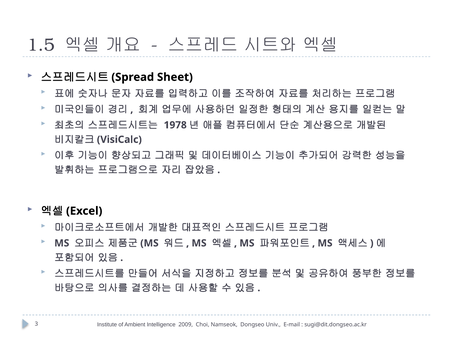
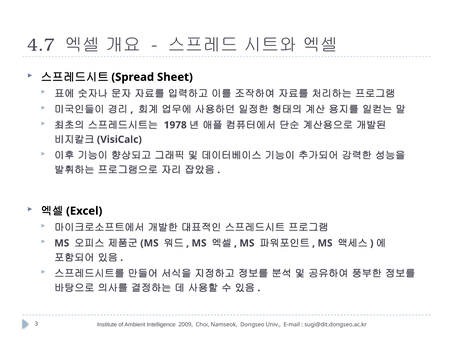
1.5: 1.5 -> 4.7 (41, 45)
